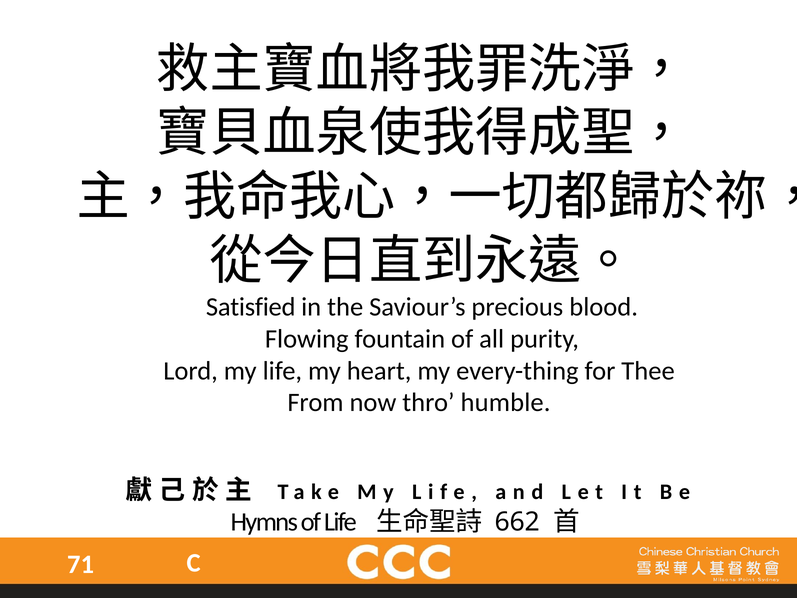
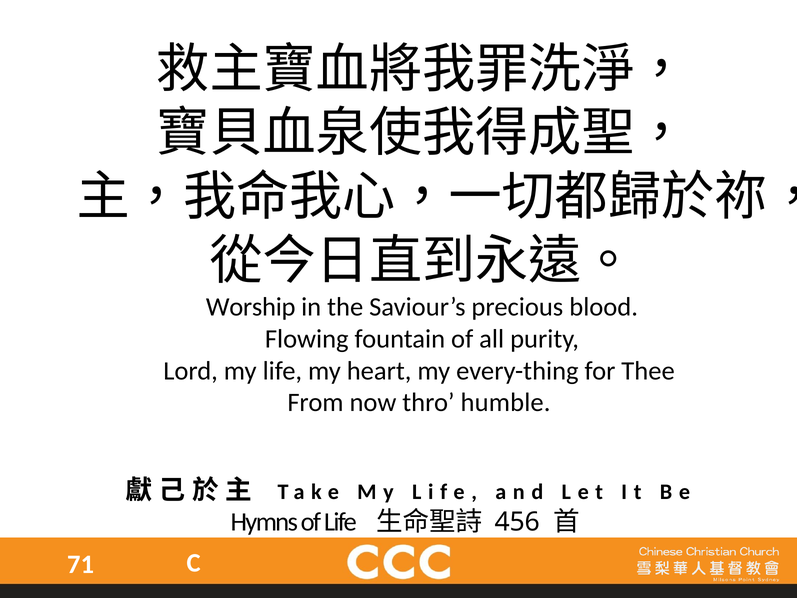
Satisfied: Satisfied -> Worship (251, 307)
662: 662 -> 456 (517, 522)
